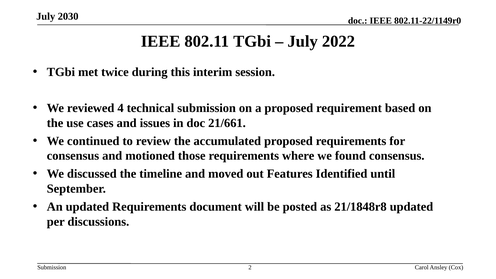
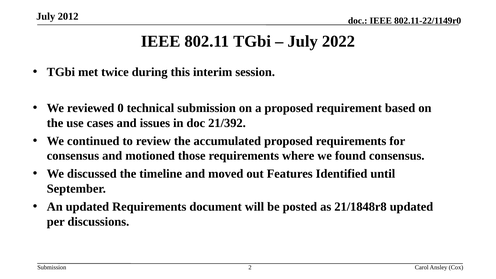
2030: 2030 -> 2012 (68, 16)
4: 4 -> 0 (121, 108)
21/661: 21/661 -> 21/392 (227, 123)
